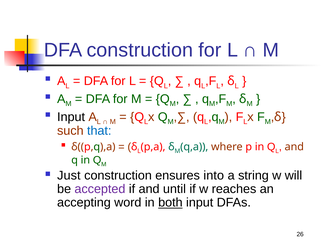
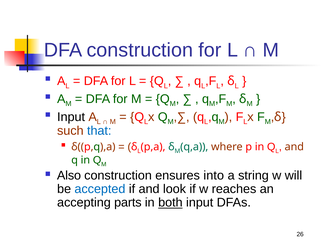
Just: Just -> Also (69, 176)
accepted colour: purple -> blue (100, 189)
until: until -> look (174, 189)
word: word -> parts (128, 203)
